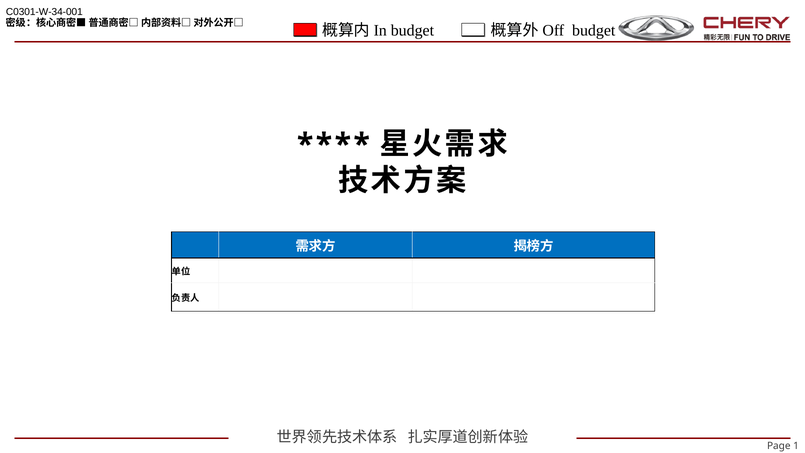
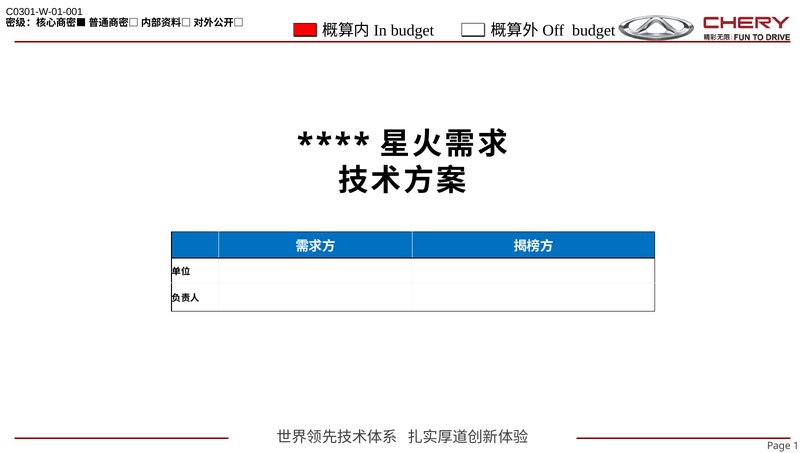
C0301-W-34-001: C0301-W-34-001 -> C0301-W-01-001 (44, 12)
